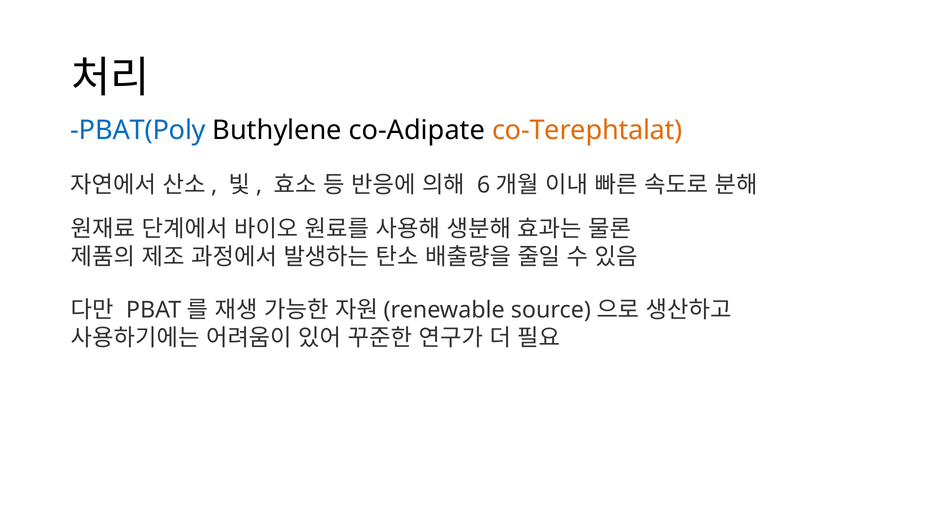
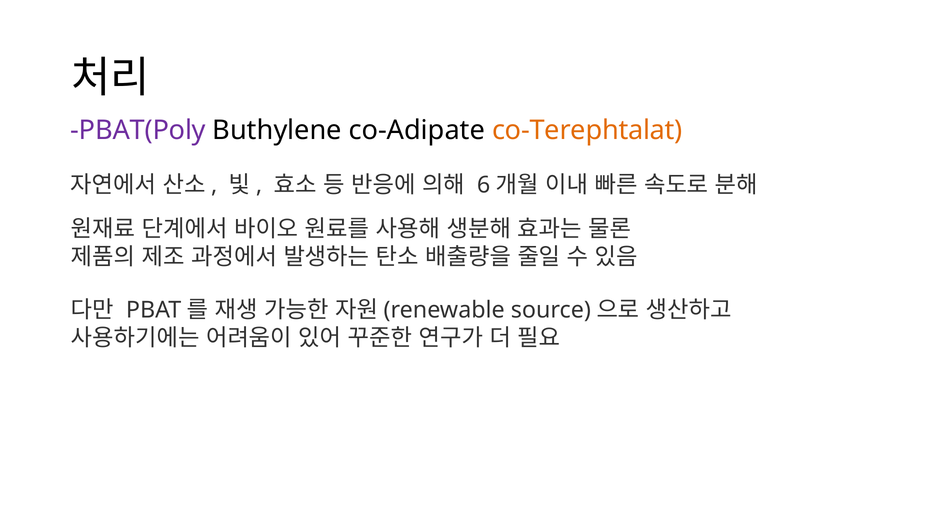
PBAT(Poly colour: blue -> purple (138, 130)
